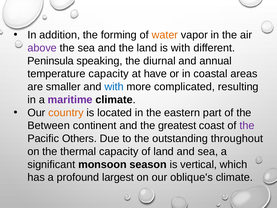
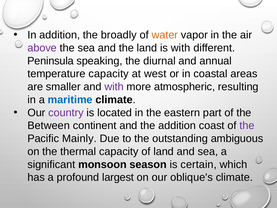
forming: forming -> broadly (119, 35)
have: have -> west (155, 74)
with colour: blue -> purple (114, 87)
complicated: complicated -> atmospheric (185, 87)
maritime colour: purple -> blue (70, 100)
country colour: orange -> purple (66, 113)
the greatest: greatest -> addition (177, 125)
Others: Others -> Mainly (79, 138)
throughout: throughout -> ambiguous (237, 138)
vertical: vertical -> certain (199, 164)
